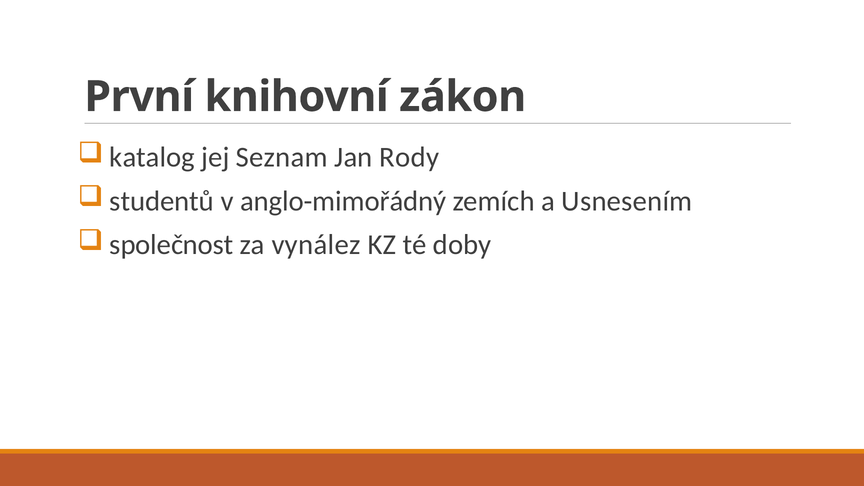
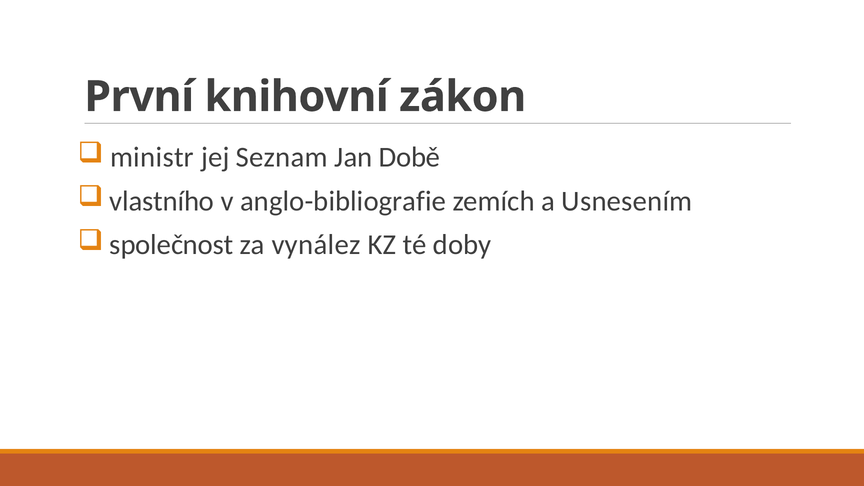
katalog: katalog -> ministr (152, 157)
Rody: Rody -> Době (410, 157)
studentů: studentů -> vlastního (162, 201)
anglo-mimořádný: anglo-mimořádný -> anglo-bibliografie (343, 201)
